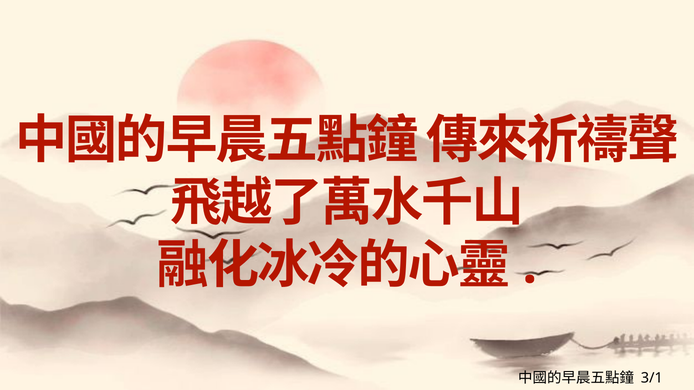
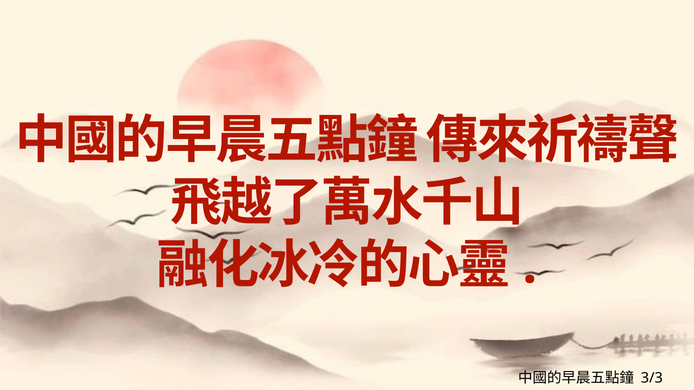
3/1: 3/1 -> 3/3 (652, 378)
